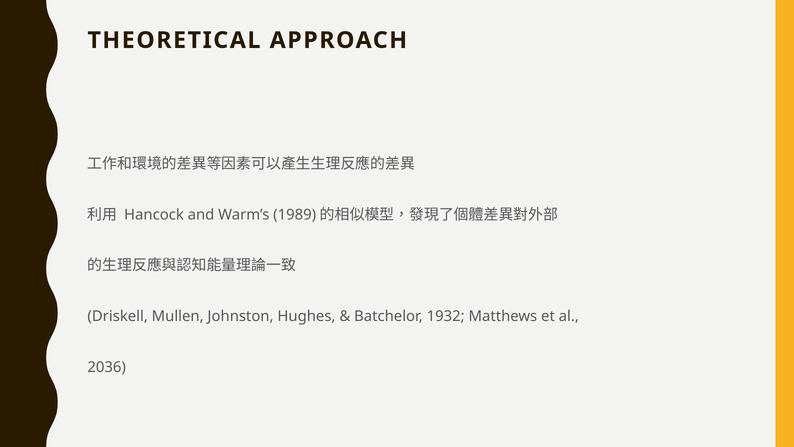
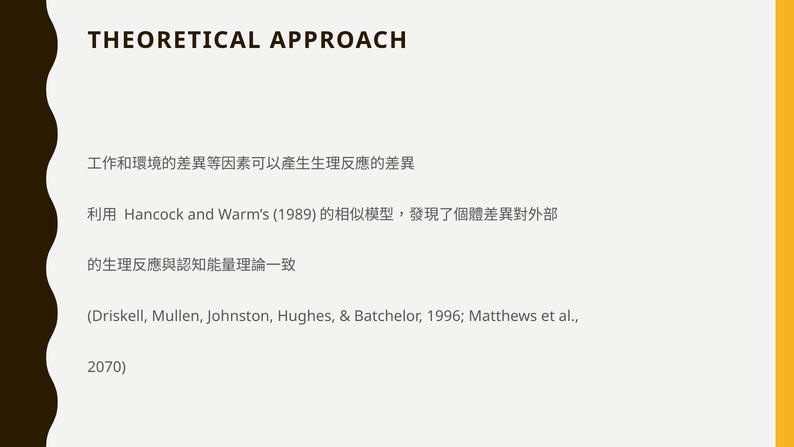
1932: 1932 -> 1996 (446, 316)
2036: 2036 -> 2070 (107, 367)
